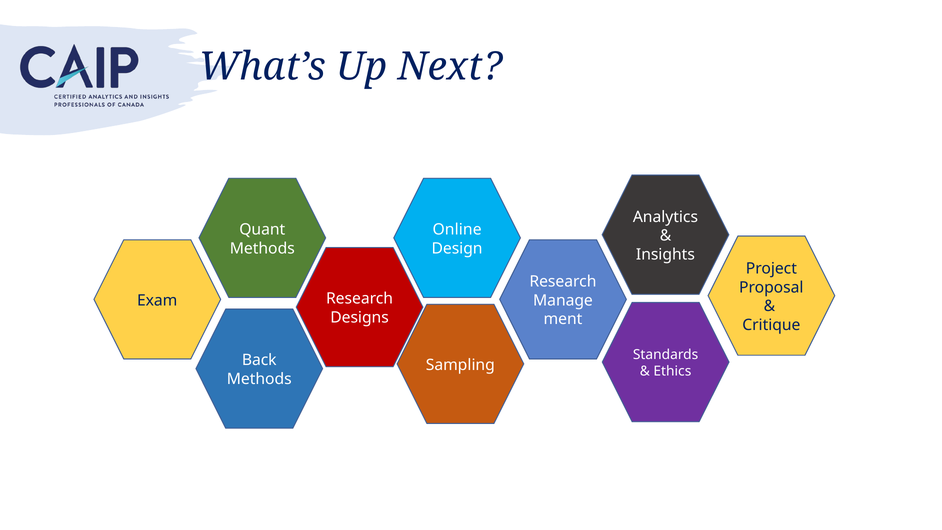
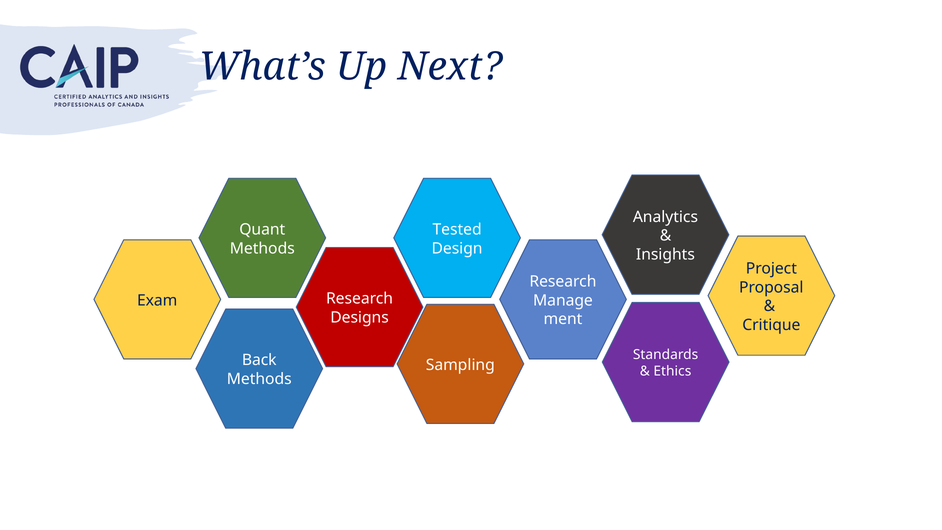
Online: Online -> Tested (457, 229)
